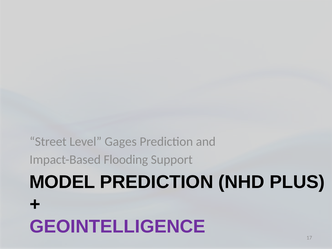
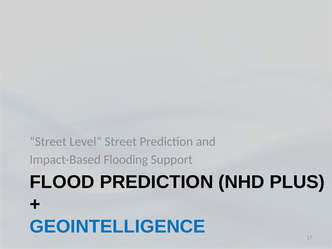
Level Gages: Gages -> Street (121, 142)
MODEL: MODEL -> FLOOD (62, 182)
GEOINTELLIGENCE colour: purple -> blue (118, 226)
